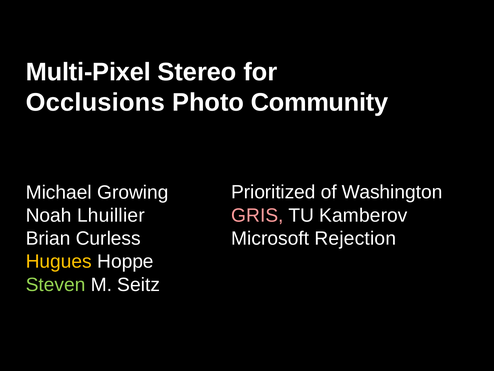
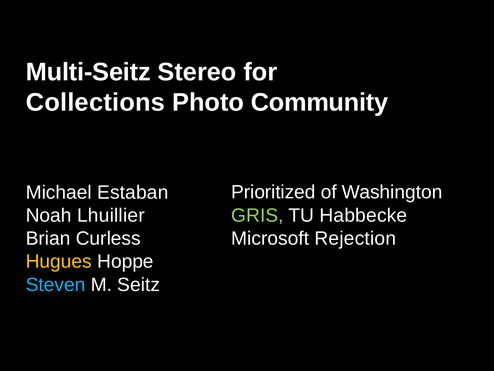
Multi-Pixel: Multi-Pixel -> Multi-Seitz (88, 72)
Occlusions: Occlusions -> Collections (95, 102)
Growing: Growing -> Estaban (133, 192)
GRIS colour: pink -> light green (257, 215)
Kamberov: Kamberov -> Habbecke (363, 215)
Steven colour: light green -> light blue (56, 284)
